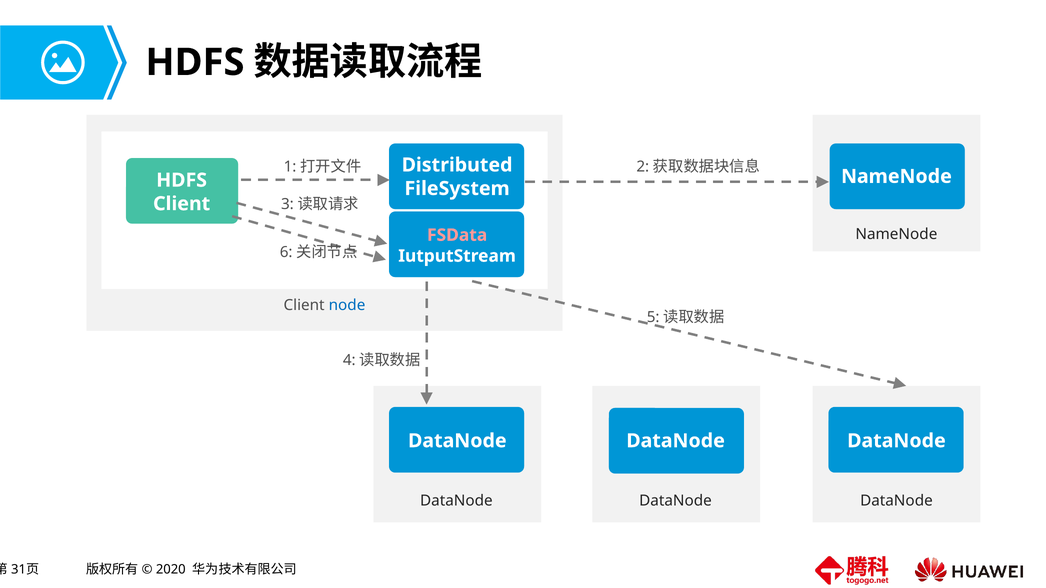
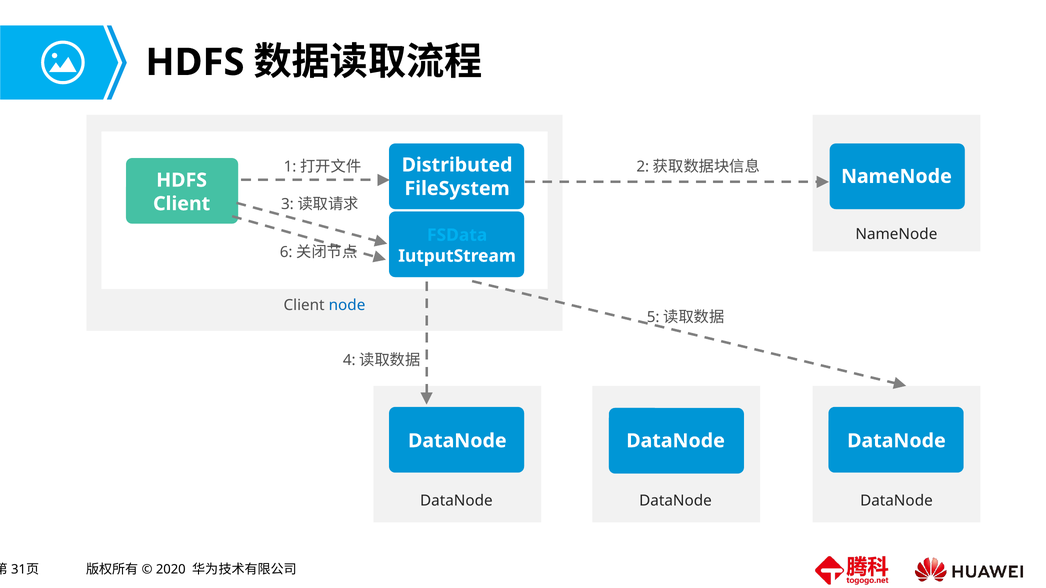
FSData colour: pink -> light blue (457, 235)
